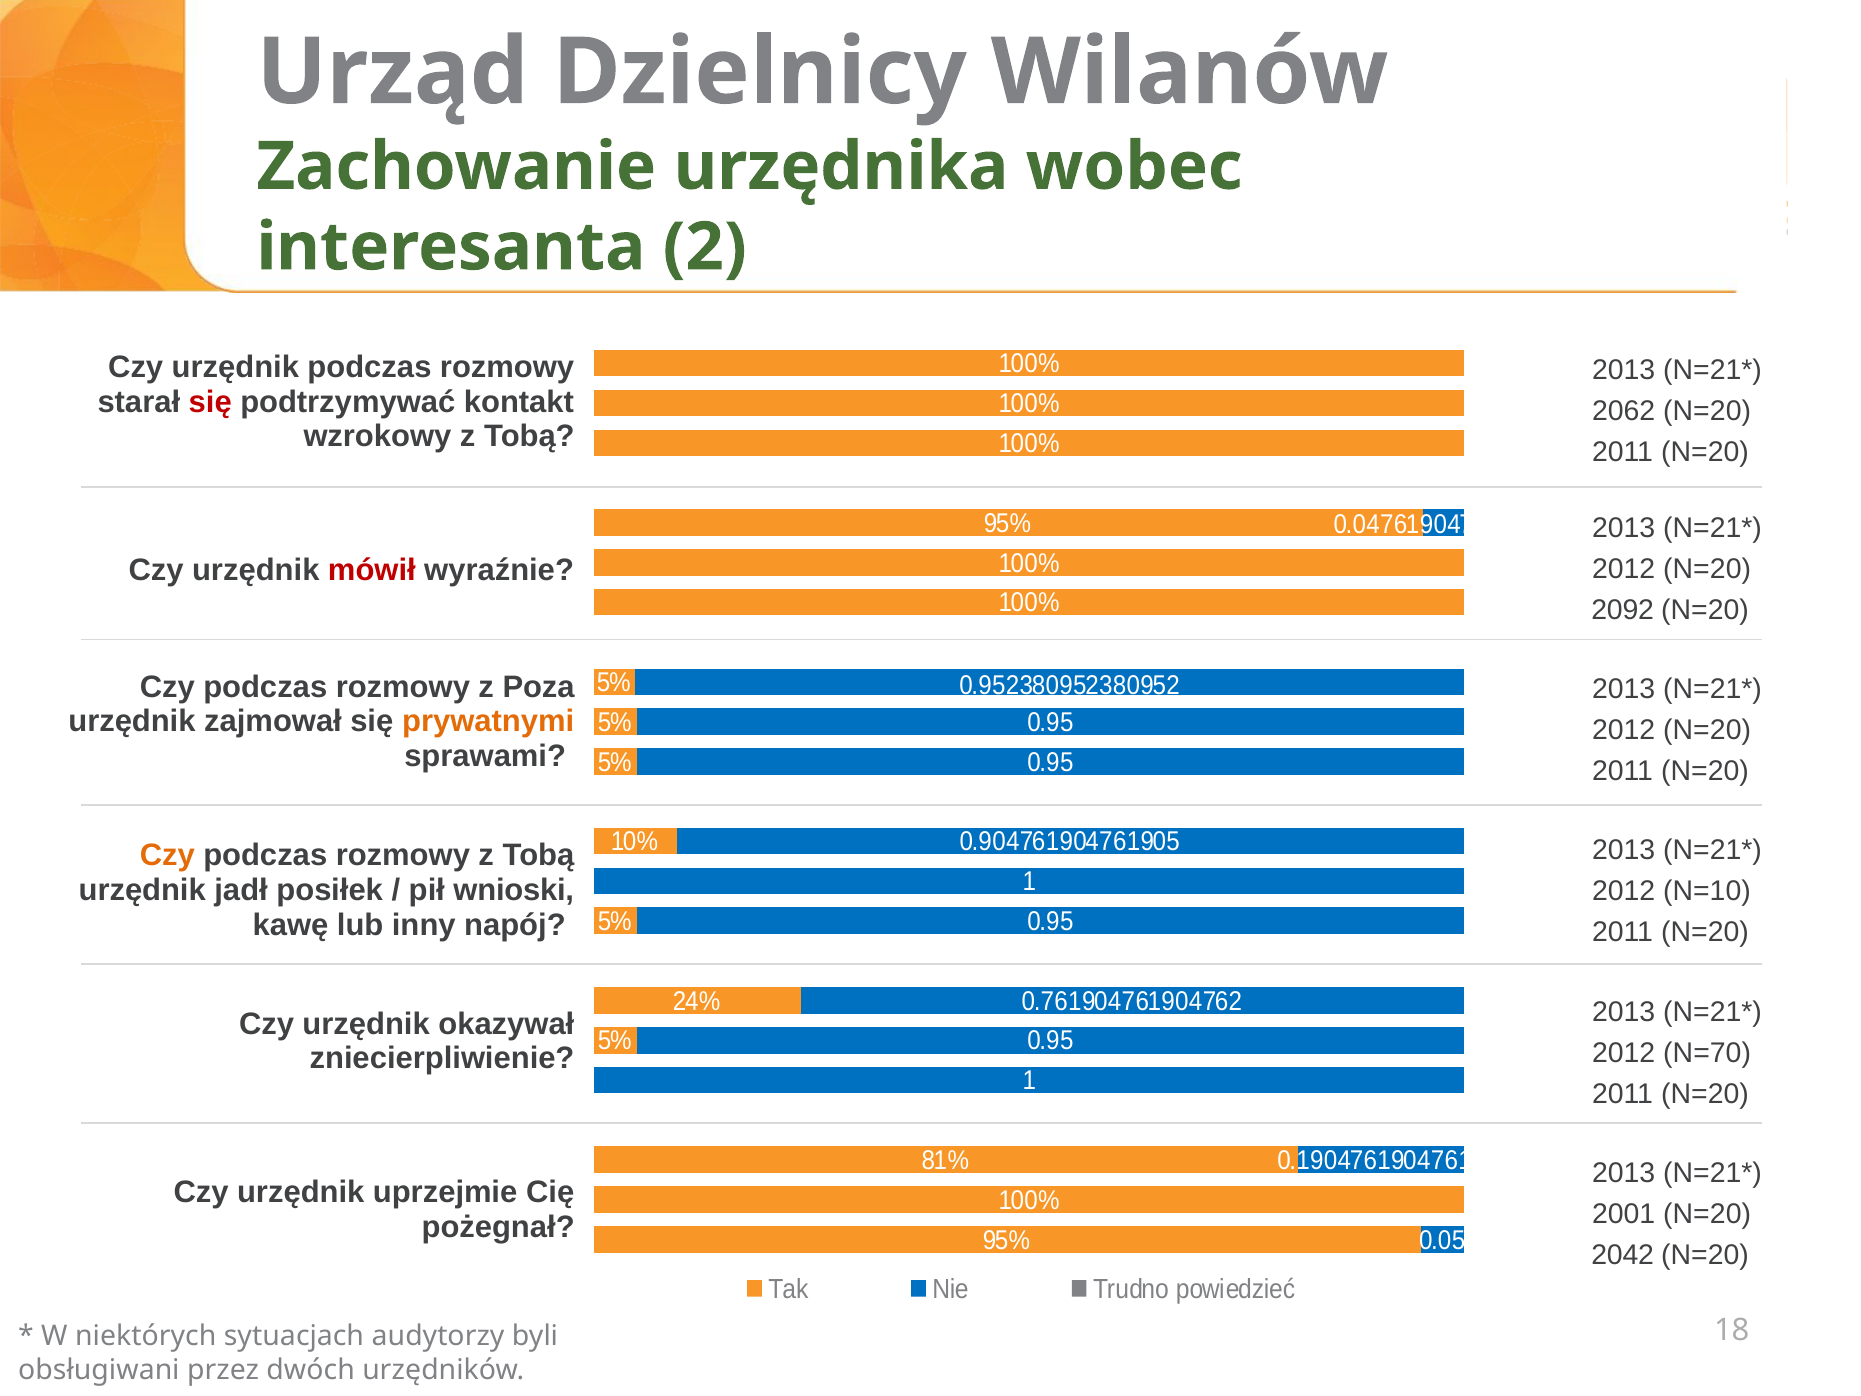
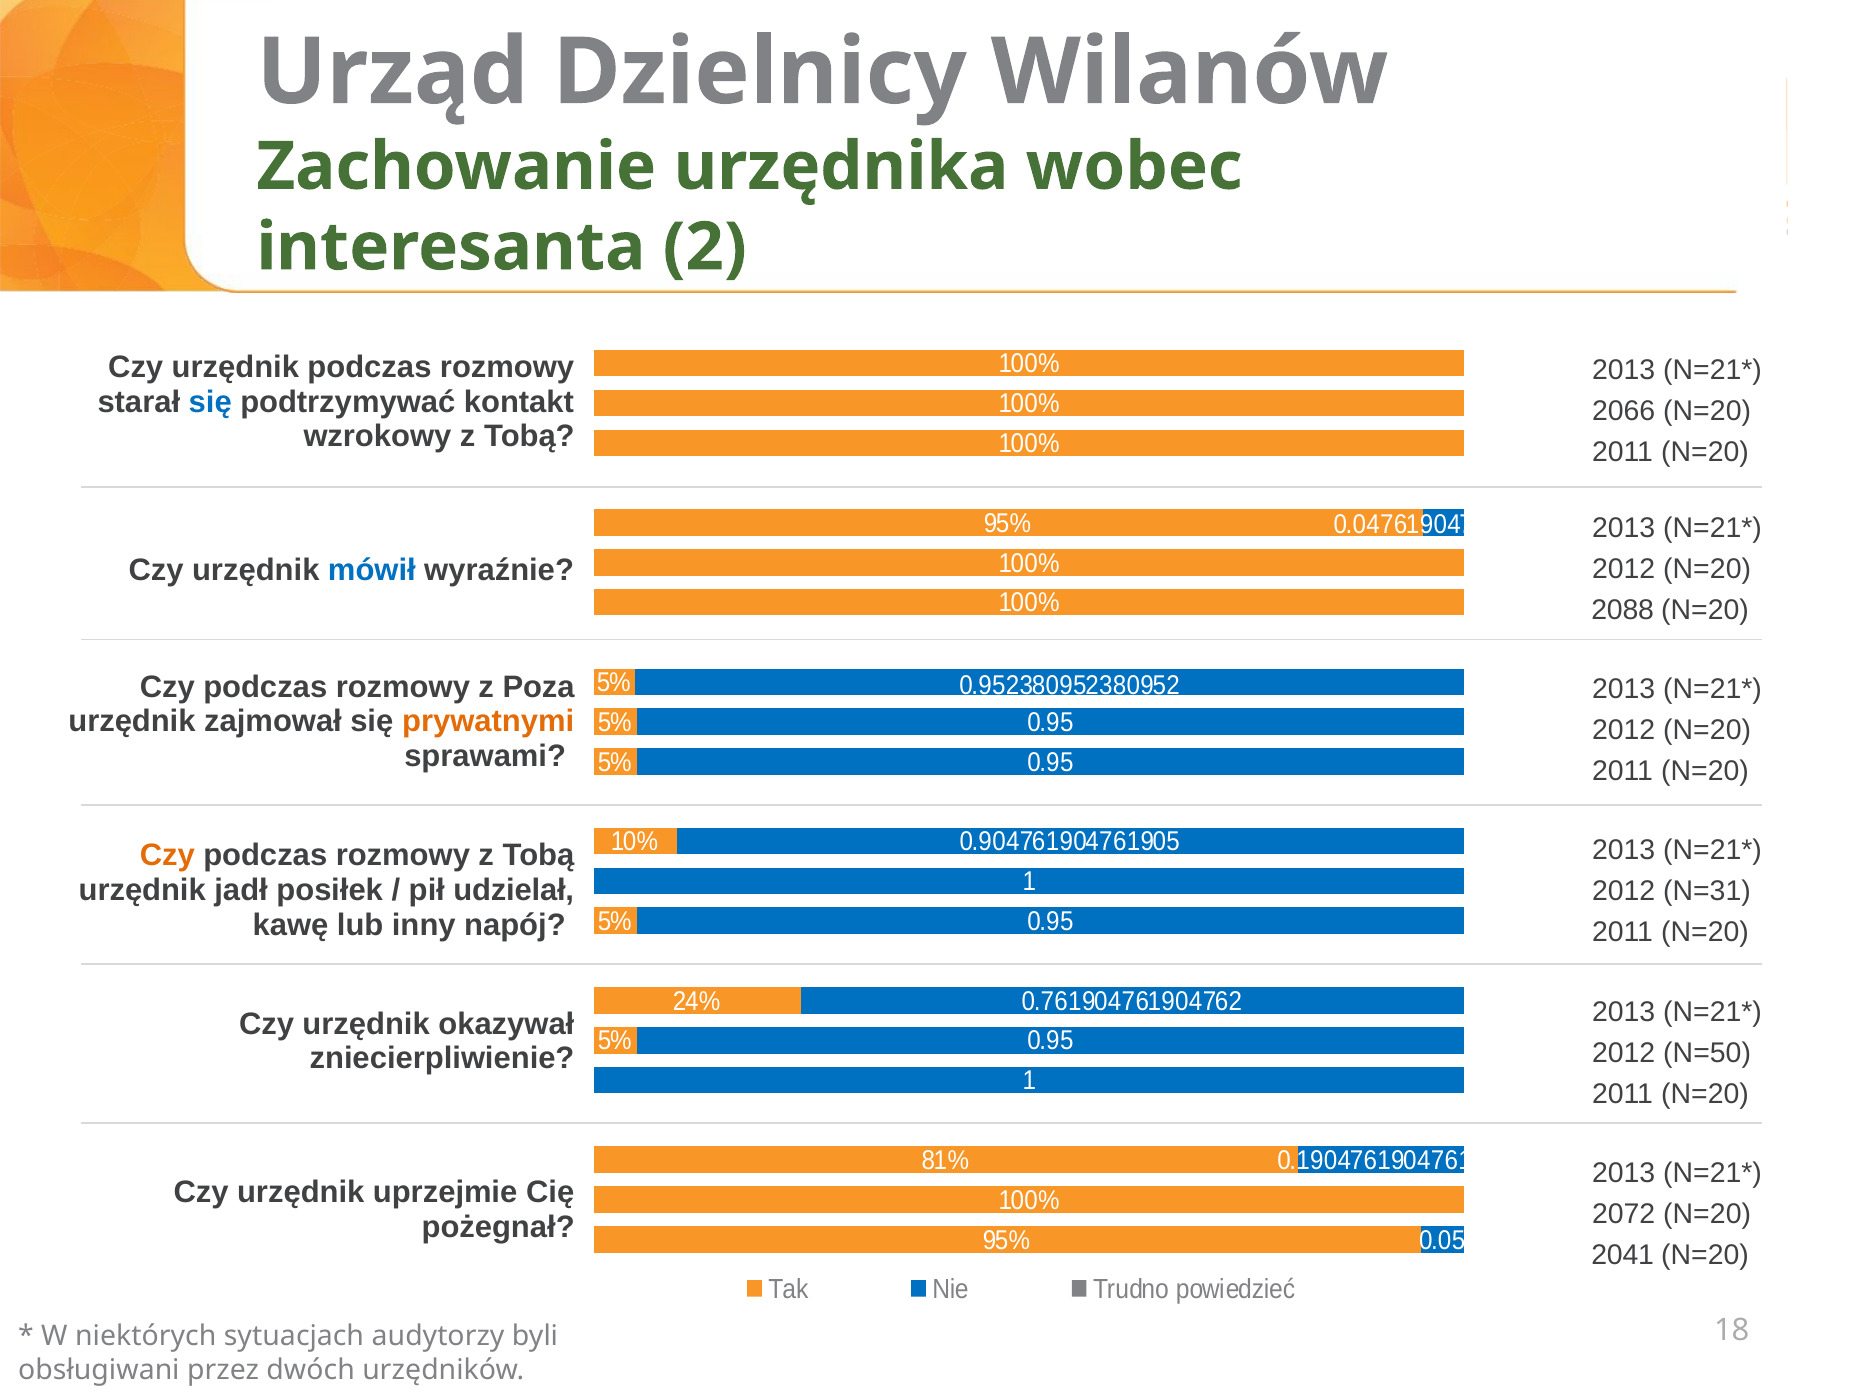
się colour: red -> blue (210, 402)
2062: 2062 -> 2066 (1624, 411)
mówił colour: red -> blue (372, 570)
2092: 2092 -> 2088 (1623, 610)
wnioski: wnioski -> udzielał (514, 890)
N=10: N=10 -> N=31 (1707, 891)
N=70: N=70 -> N=50 (1707, 1053)
2001: 2001 -> 2072 (1624, 1214)
2042: 2042 -> 2041 (1623, 1255)
